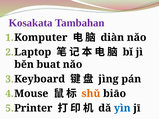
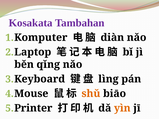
buat: buat -> qǐng (48, 65)
jìng: jìng -> lìng (108, 79)
yìn colour: blue -> orange (122, 108)
